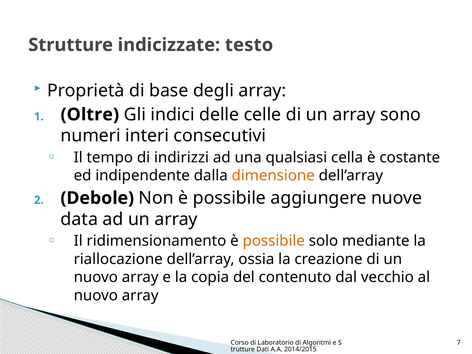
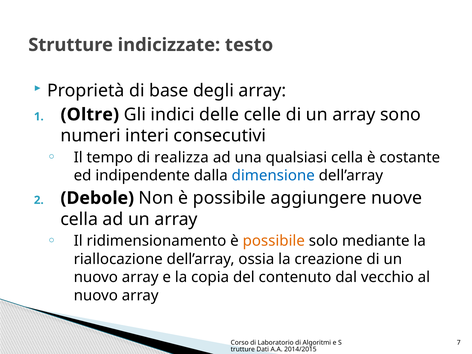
indirizzi: indirizzi -> realizza (181, 157)
dimensione colour: orange -> blue (273, 176)
data: data -> cella (79, 219)
